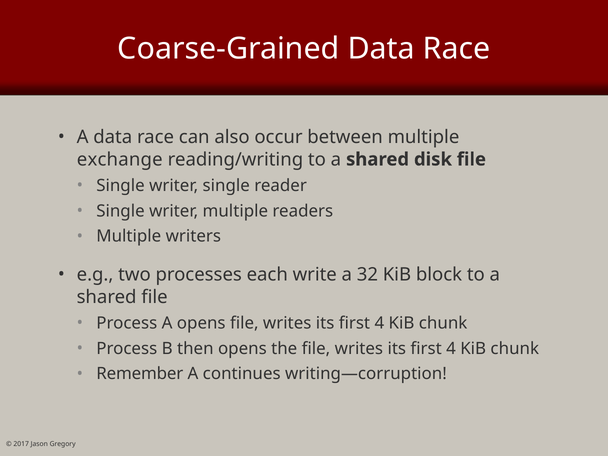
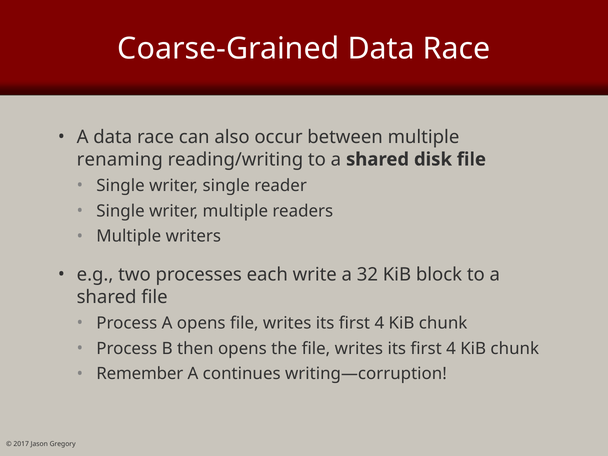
exchange: exchange -> renaming (120, 159)
